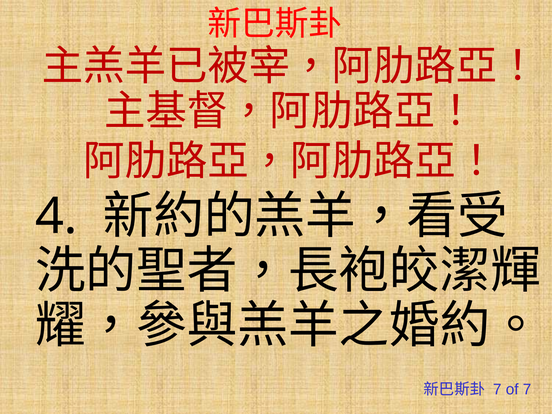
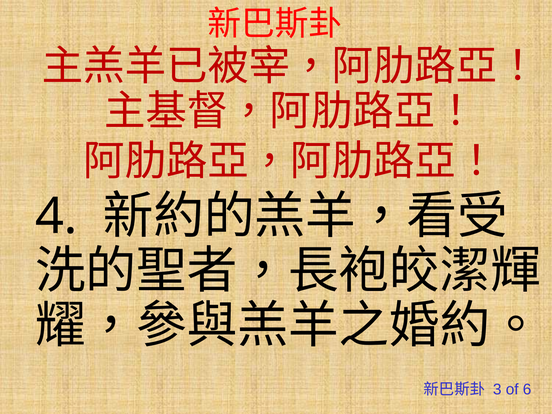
7: 7 -> 3 (497, 390)
of 7: 7 -> 6 (527, 390)
